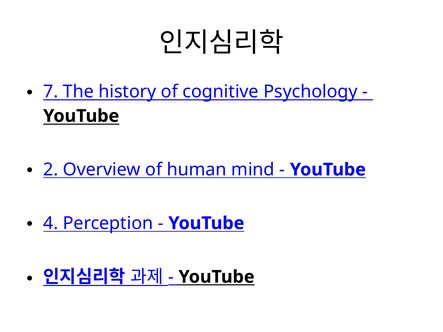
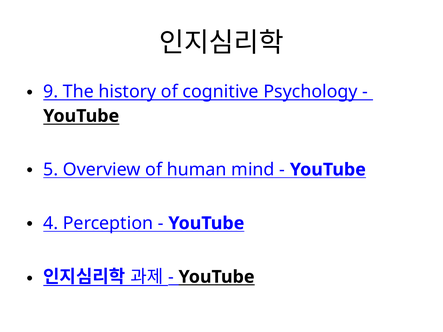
7: 7 -> 9 (51, 92)
2: 2 -> 5 (51, 170)
